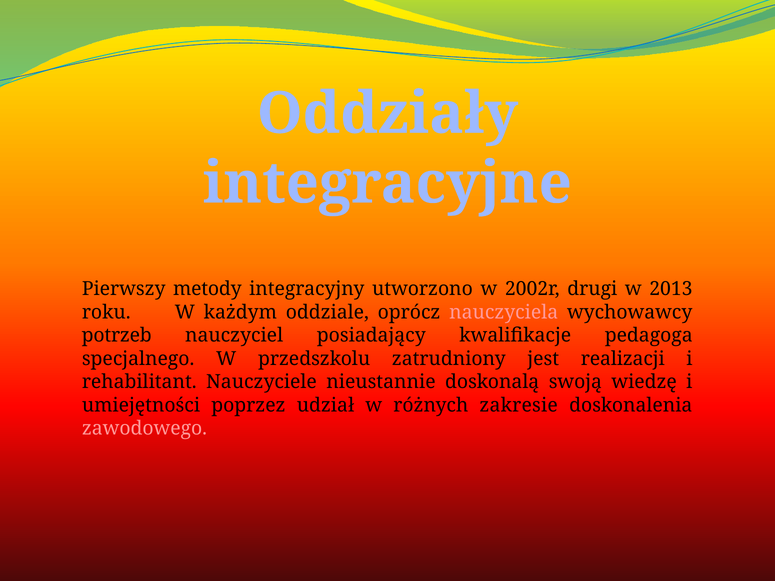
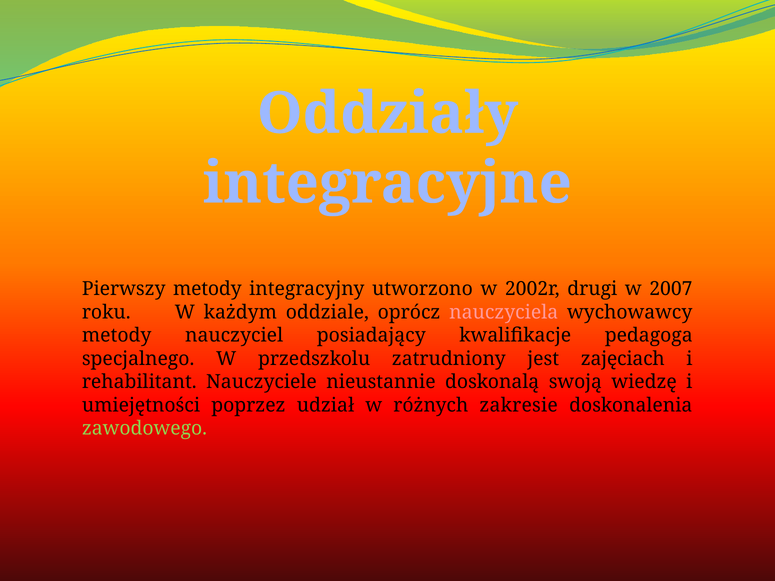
2013: 2013 -> 2007 (671, 289)
potrzeb: potrzeb -> metody (117, 336)
realizacji: realizacji -> zajęciach (623, 359)
zawodowego colour: pink -> light green (145, 429)
